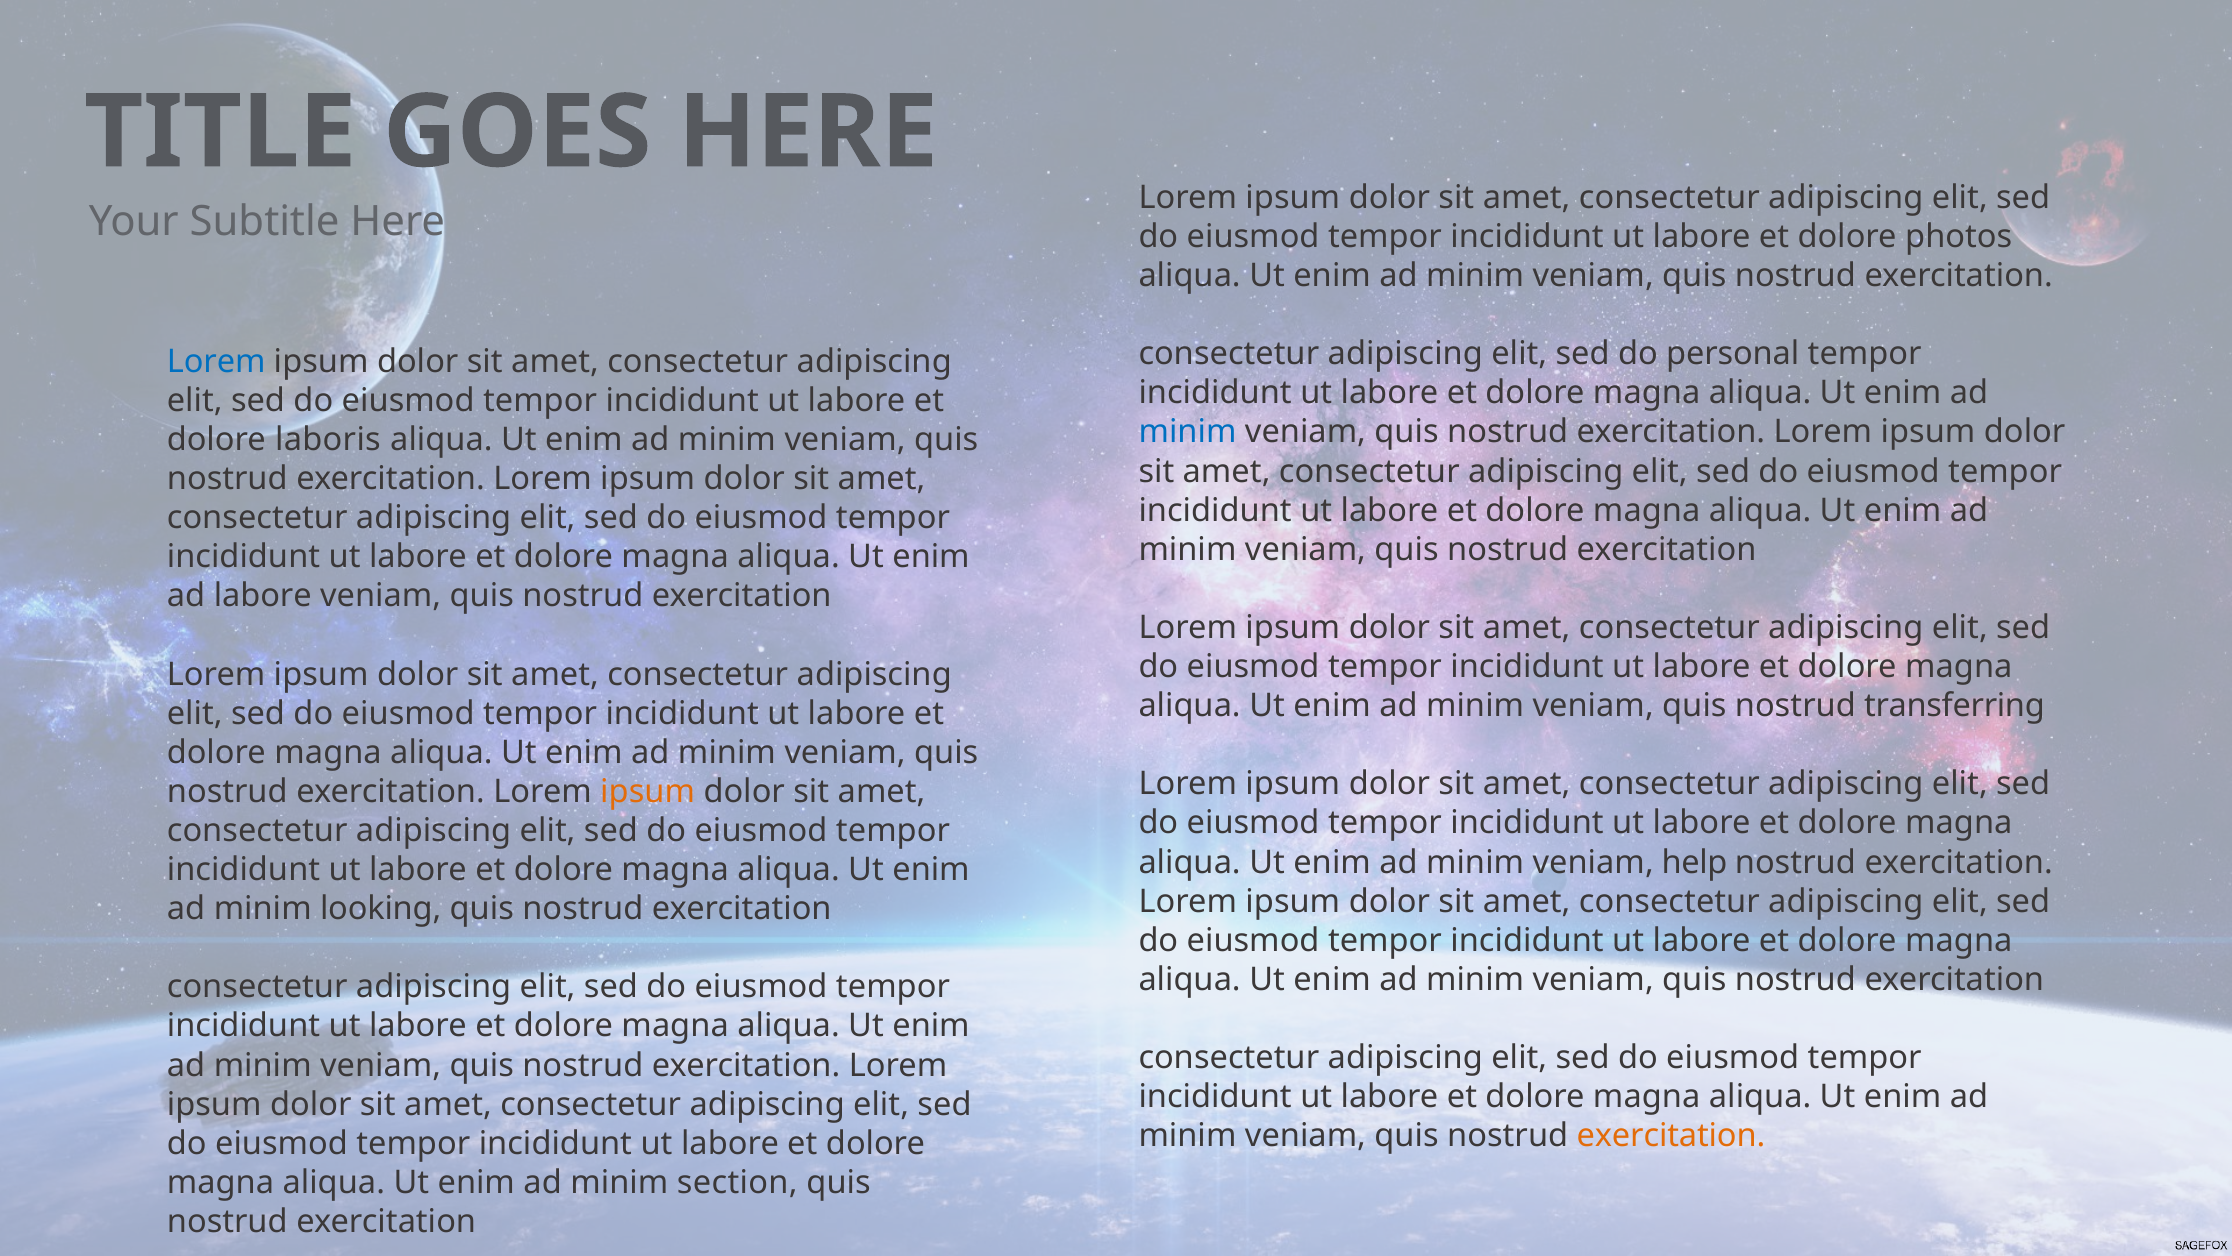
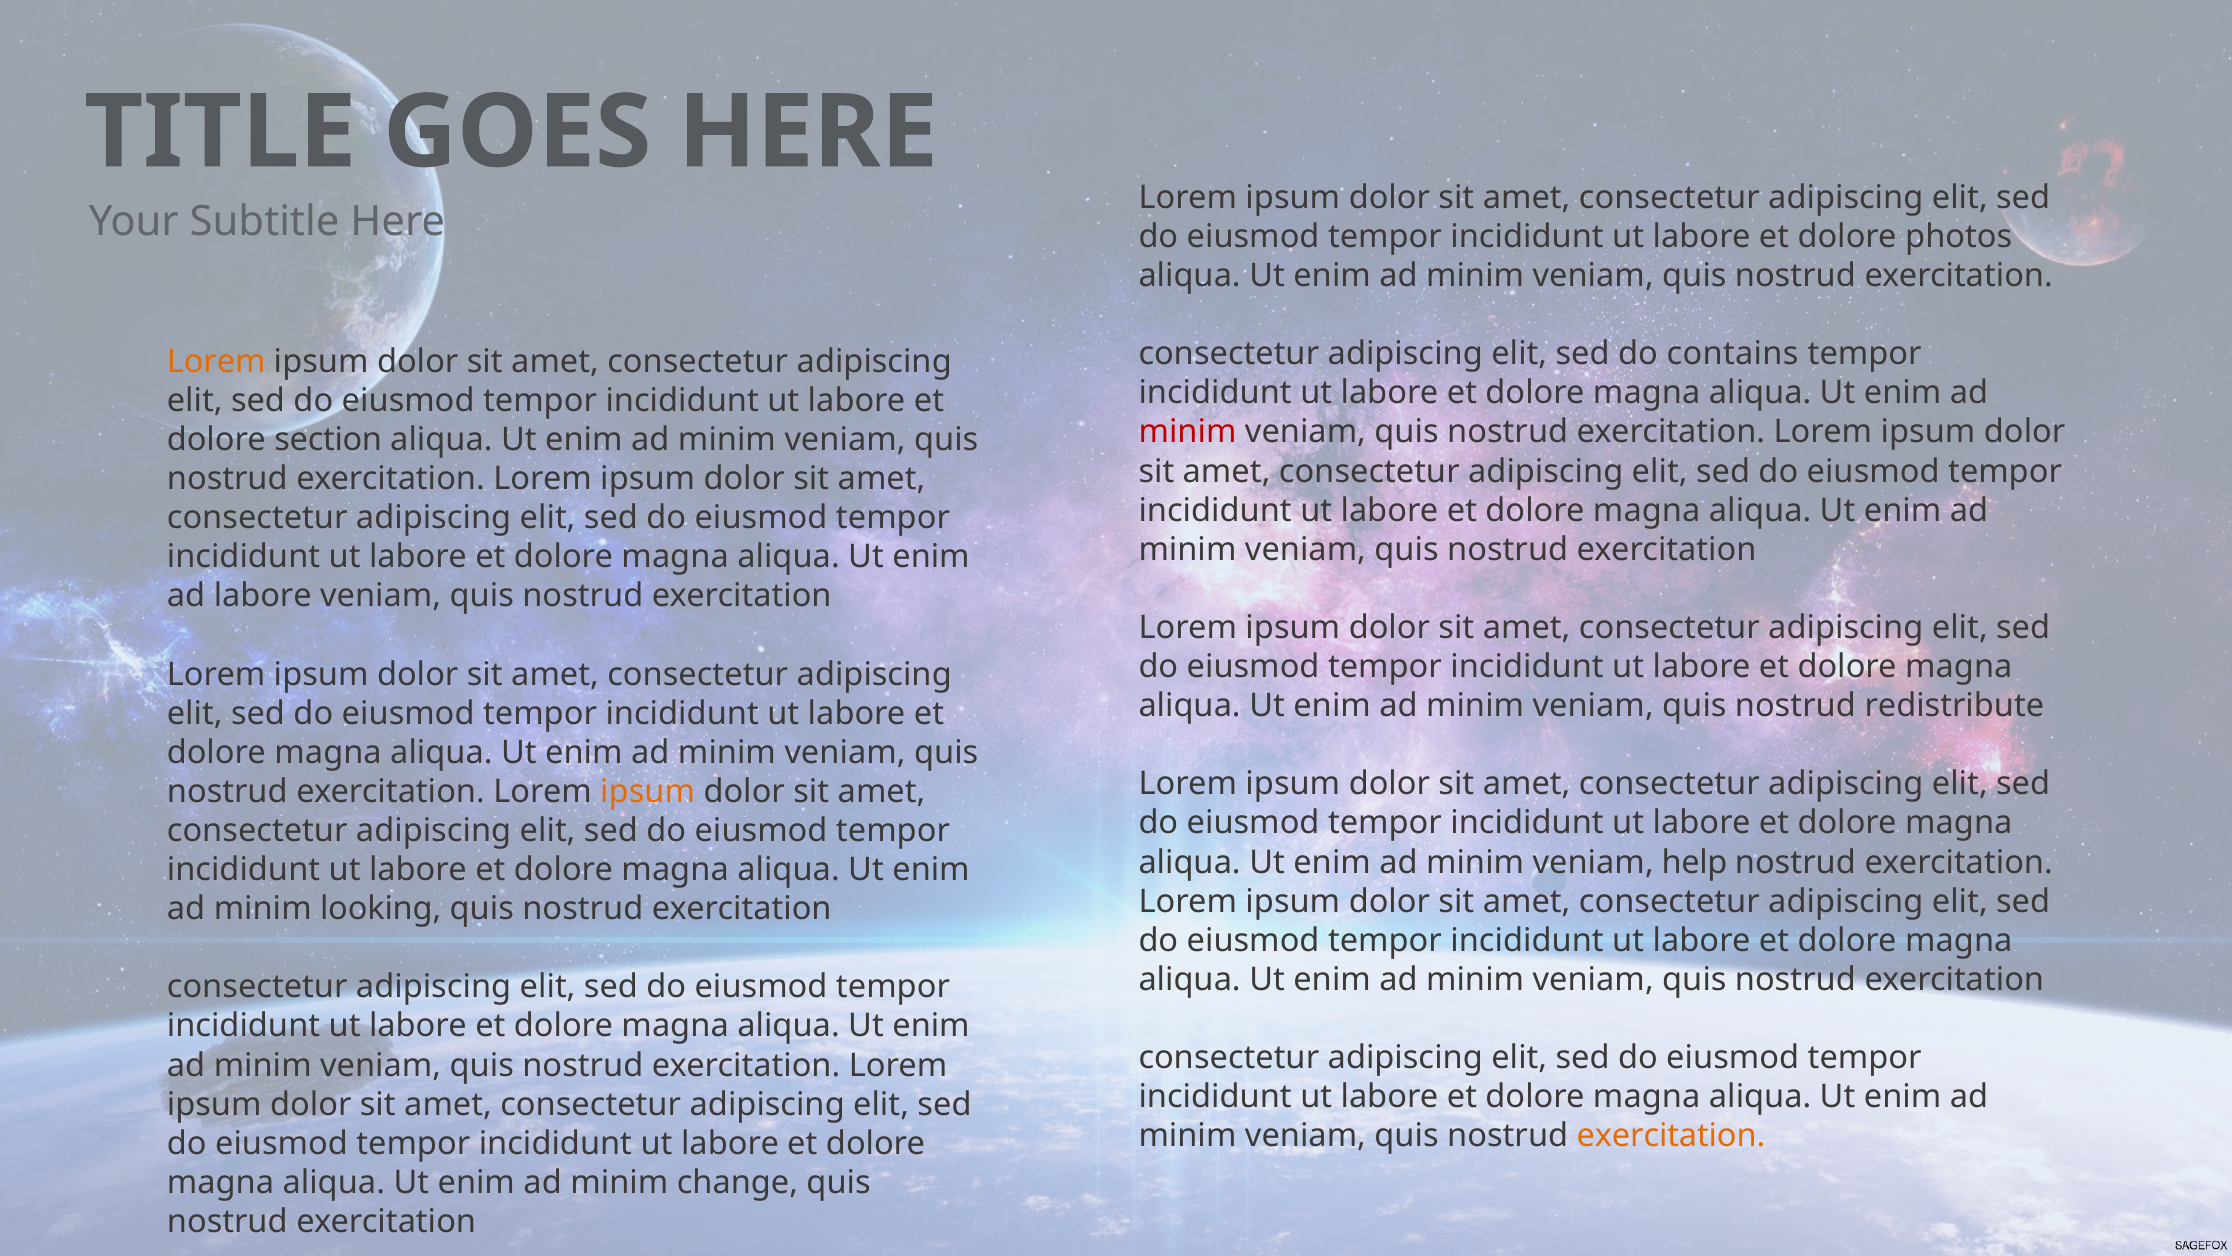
personal: personal -> contains (1733, 354)
Lorem colour: blue -> orange (216, 361)
minim colour: blue -> red (1188, 432)
laboris: laboris -> section (328, 440)
transferring: transferring -> redistribute (1954, 706)
section: section -> change (737, 1182)
